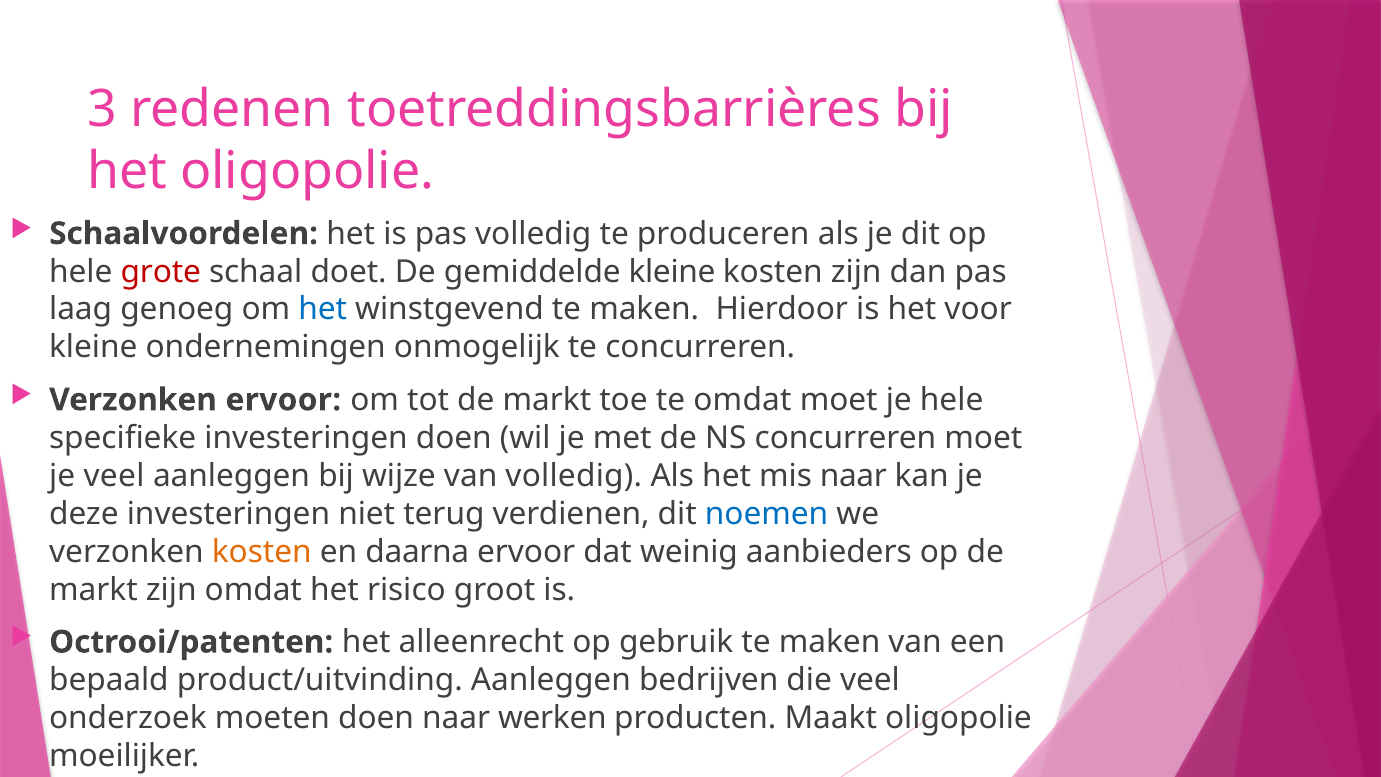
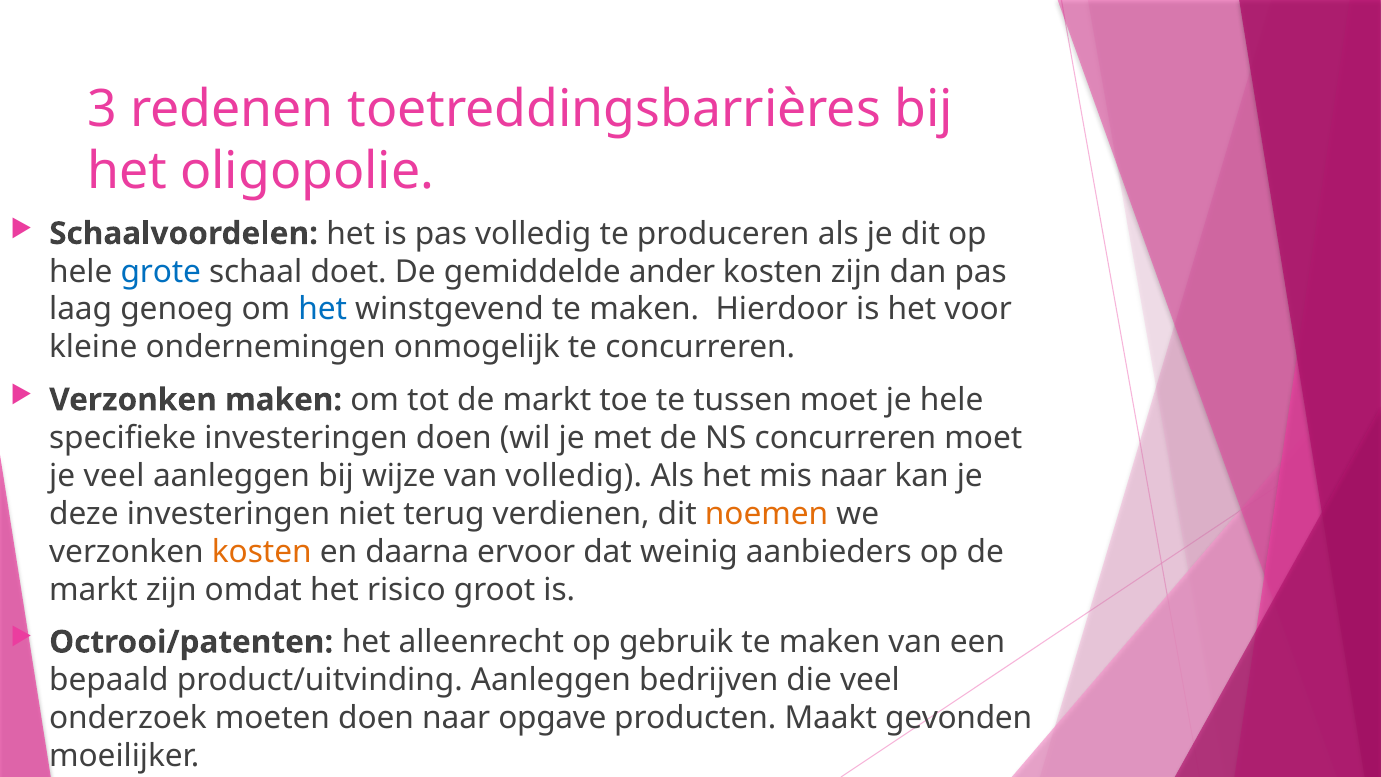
grote colour: red -> blue (161, 271)
gemiddelde kleine: kleine -> ander (672, 271)
Verzonken ervoor: ervoor -> maken (284, 400)
te omdat: omdat -> tussen (743, 400)
noemen colour: blue -> orange (767, 514)
werken: werken -> opgave (552, 718)
Maakt oligopolie: oligopolie -> gevonden (959, 718)
